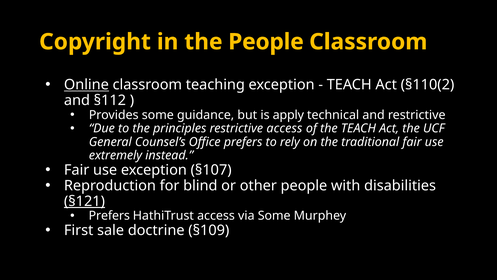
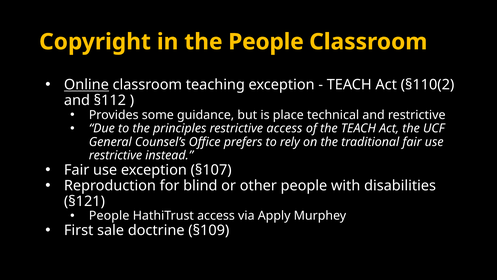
apply: apply -> place (288, 115)
extremely: extremely -> restrictive (115, 155)
§121 underline: present -> none (84, 201)
Prefers: Prefers -> People (109, 215)
via Some: Some -> Apply (274, 215)
